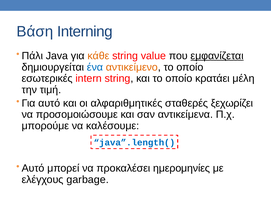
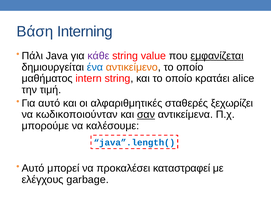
κάθε colour: orange -> purple (98, 56)
εσωτερικές: εσωτερικές -> μαθήματος (47, 79)
μέλη: μέλη -> alice (243, 79)
προσομοιώσουμε: προσομοιώσουμε -> κωδικοποιούνταν (77, 115)
σαν underline: none -> present (146, 115)
ημερομηνίες: ημερομηνίες -> καταστραφεί (182, 168)
